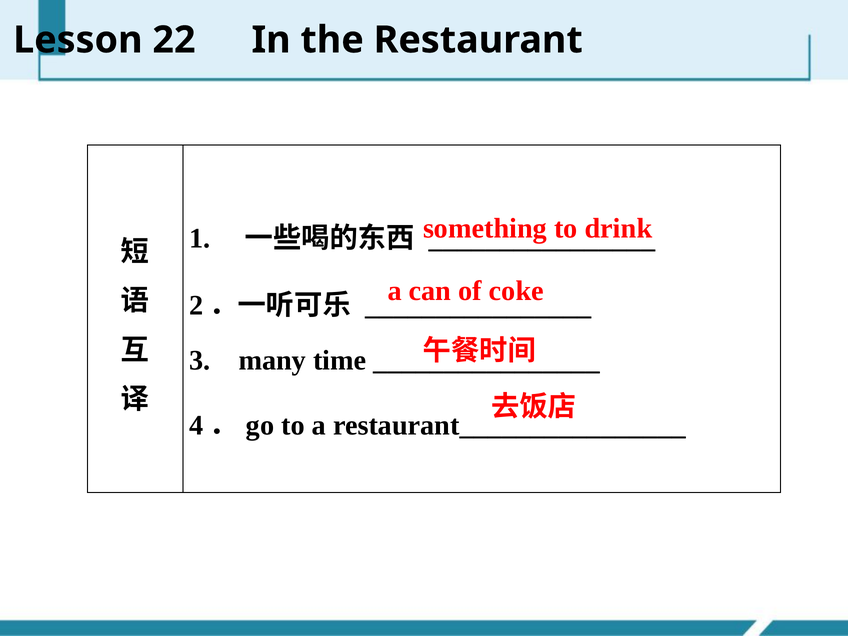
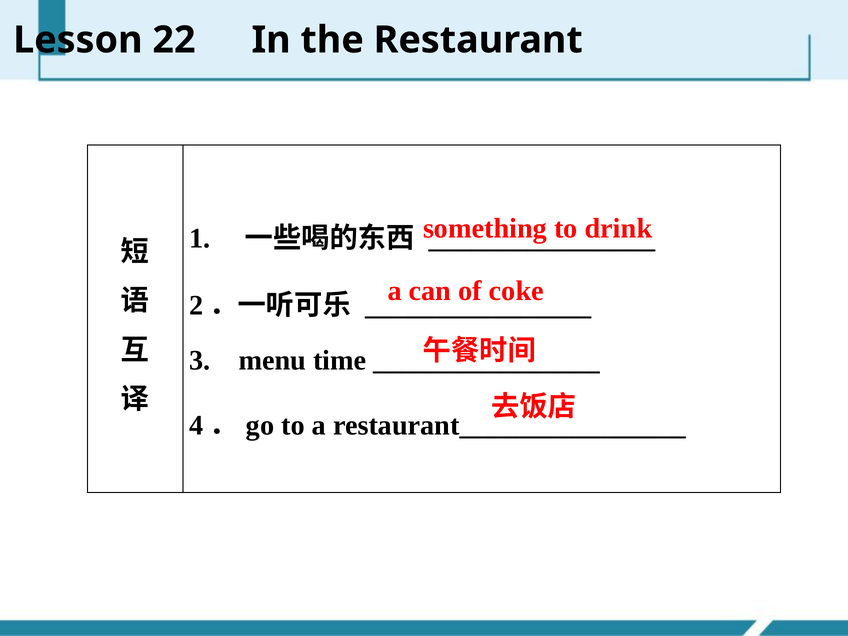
many: many -> menu (272, 360)
